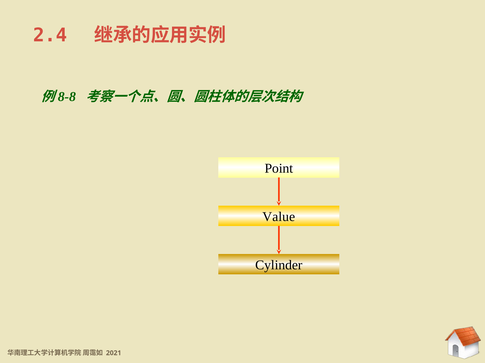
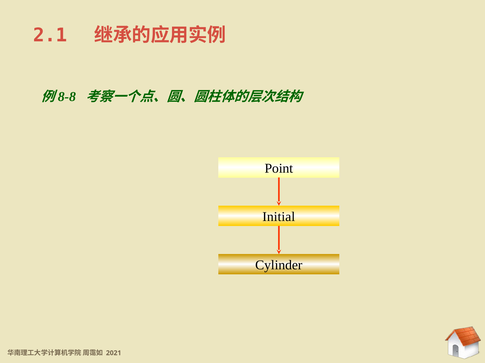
2.4: 2.4 -> 2.1 (50, 35)
Value: Value -> Initial (279, 217)
